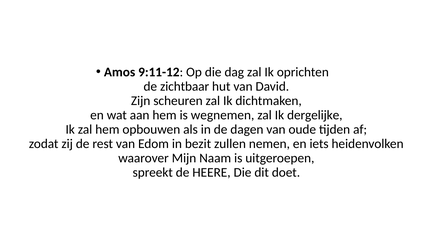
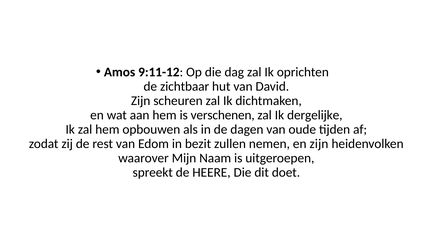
wegnemen: wegnemen -> verschenen (223, 115)
en iets: iets -> zijn (319, 144)
